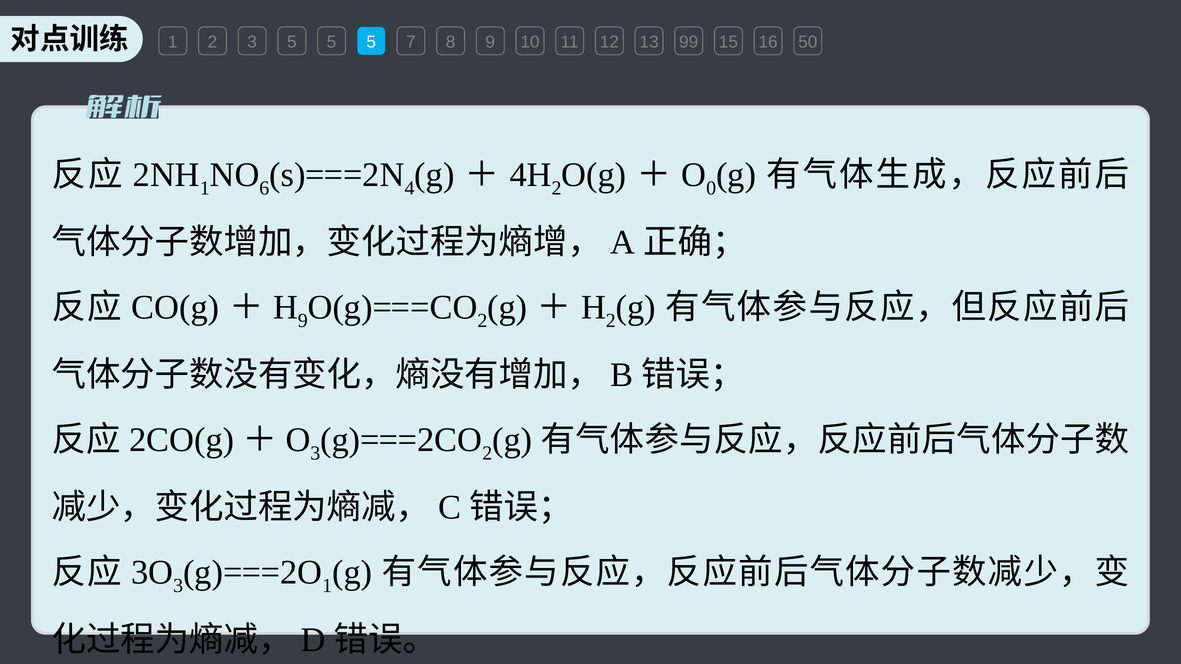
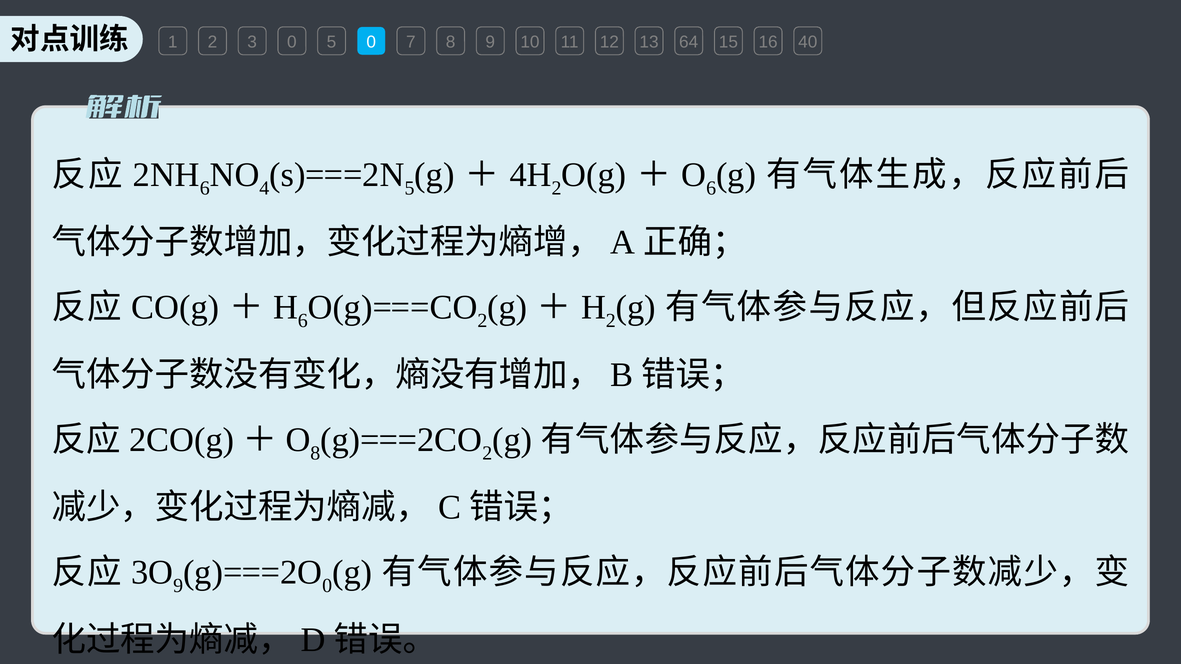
3 5: 5 -> 0 (292, 42)
5: 5 -> 0 (371, 42)
99: 99 -> 64 (689, 42)
50: 50 -> 40 (808, 42)
1: 1 -> 6 (205, 188)
6: 6 -> 4 (264, 188)
4: 4 -> 5 (410, 188)
0: 0 -> 6 (711, 188)
9: 9 -> 6 (303, 321)
3: 3 -> 8 (315, 453)
3: 3 -> 9 (178, 586)
1: 1 -> 0 (327, 586)
